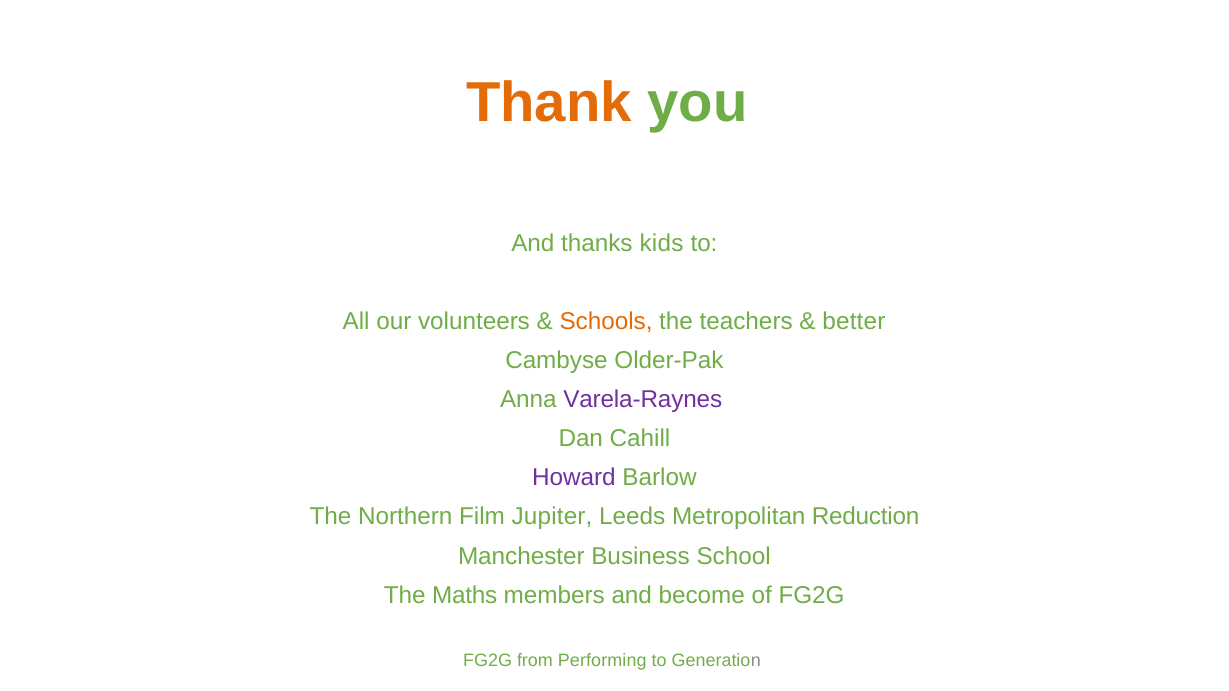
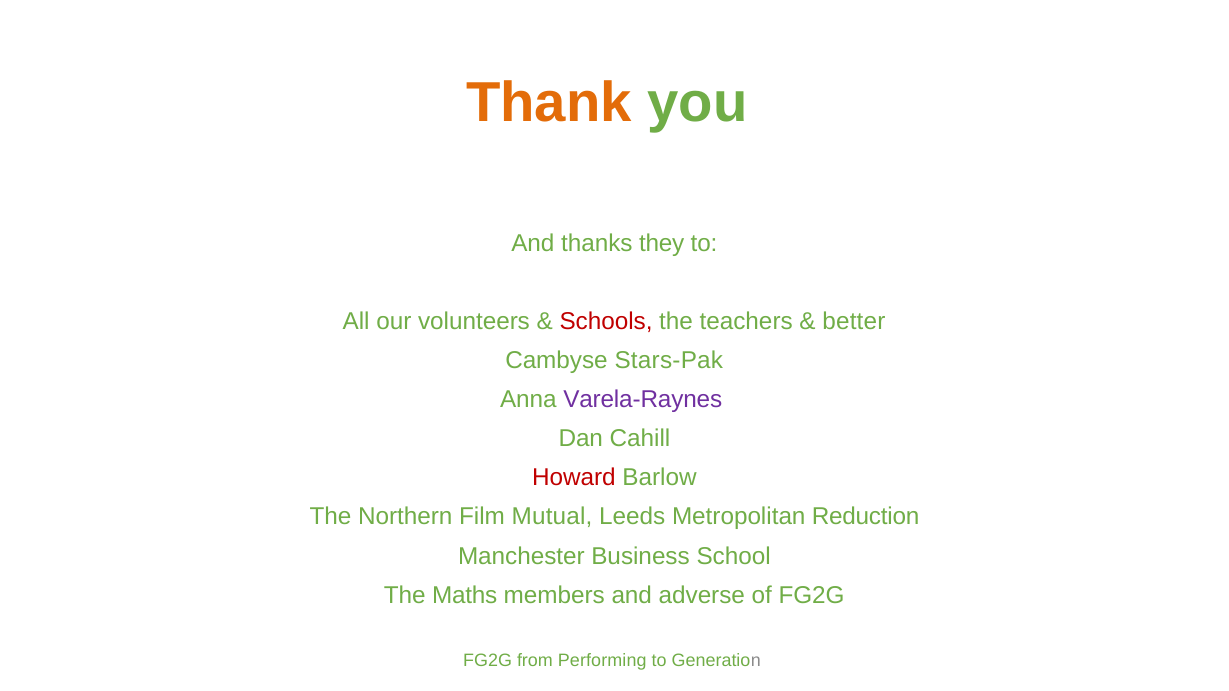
kids: kids -> they (662, 244)
Schools colour: orange -> red (606, 322)
Older-Pak: Older-Pak -> Stars-Pak (669, 361)
Howard colour: purple -> red (574, 478)
Jupiter: Jupiter -> Mutual (552, 517)
become: become -> adverse (702, 595)
